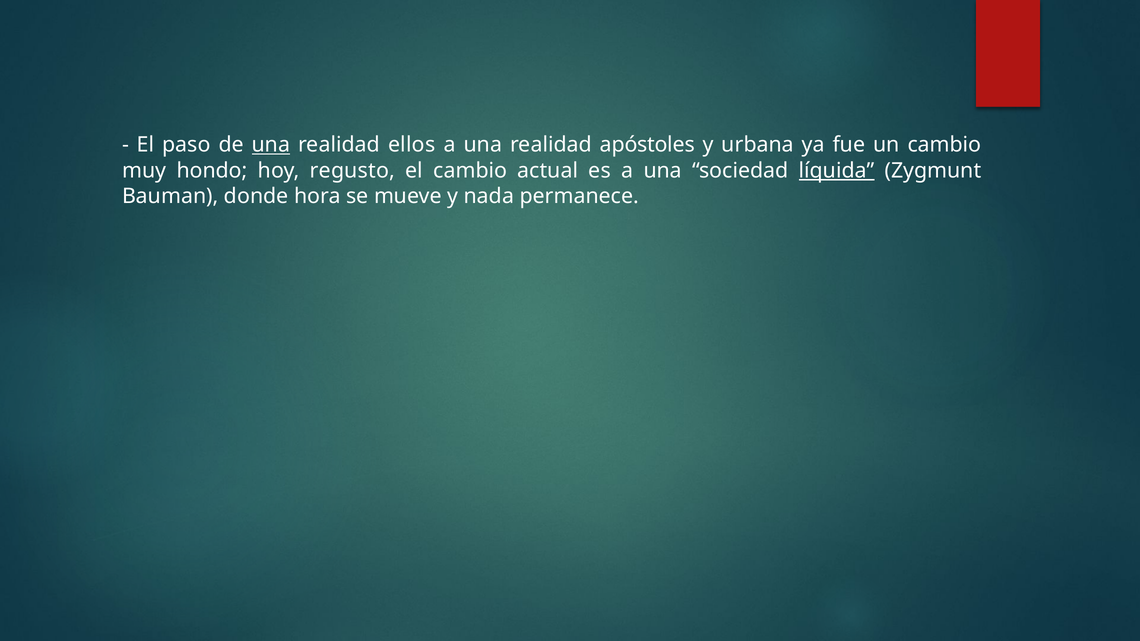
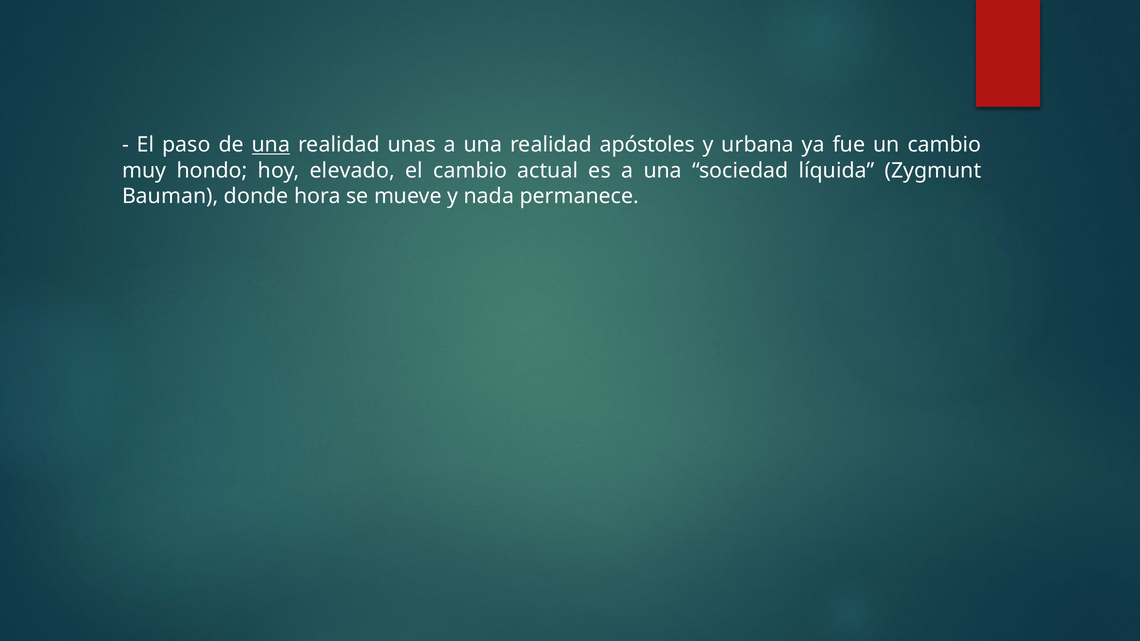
ellos: ellos -> unas (412, 145)
regusto: regusto -> elevado (352, 171)
líquida underline: present -> none (837, 171)
